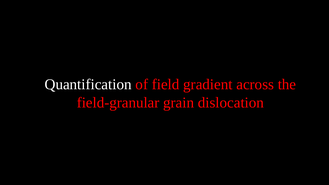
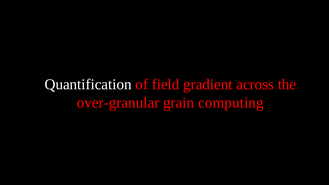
field-granular: field-granular -> over-granular (118, 103)
dislocation: dislocation -> computing (231, 103)
